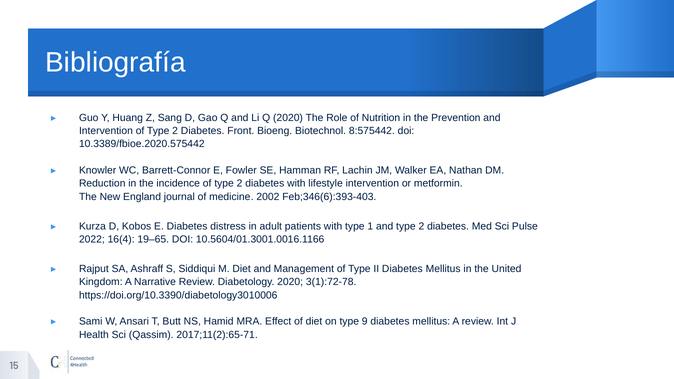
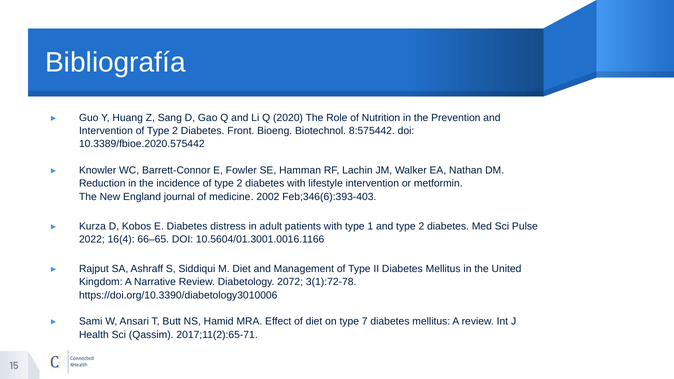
19–65: 19–65 -> 66–65 (153, 239)
Diabetology 2020: 2020 -> 2072 (290, 282)
9: 9 -> 7 (365, 322)
